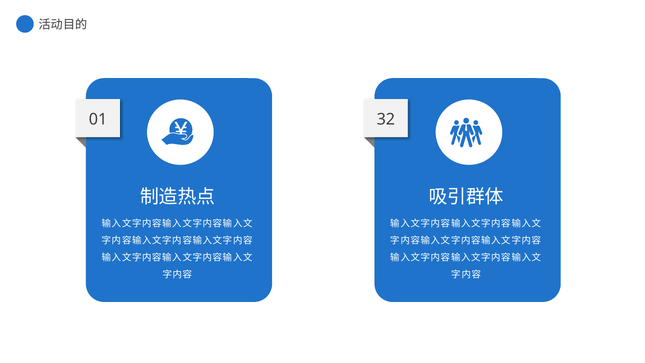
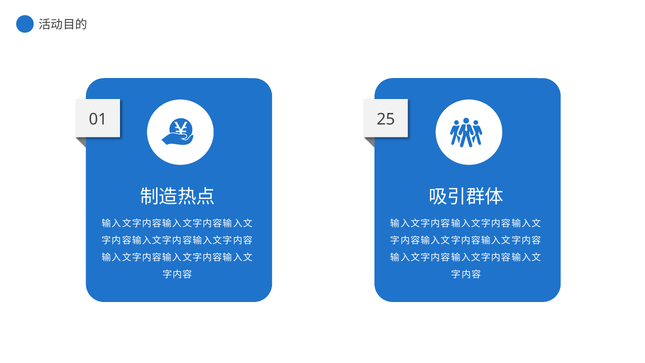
32: 32 -> 25 (386, 119)
